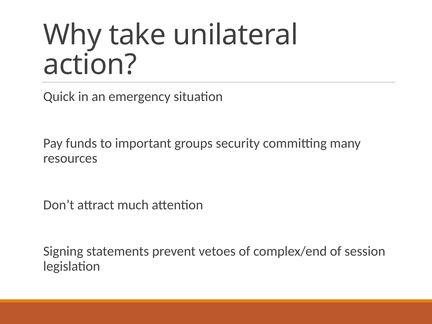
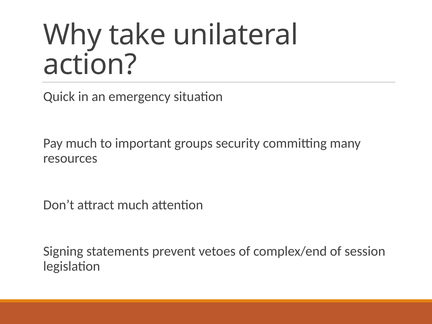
Pay funds: funds -> much (81, 143)
